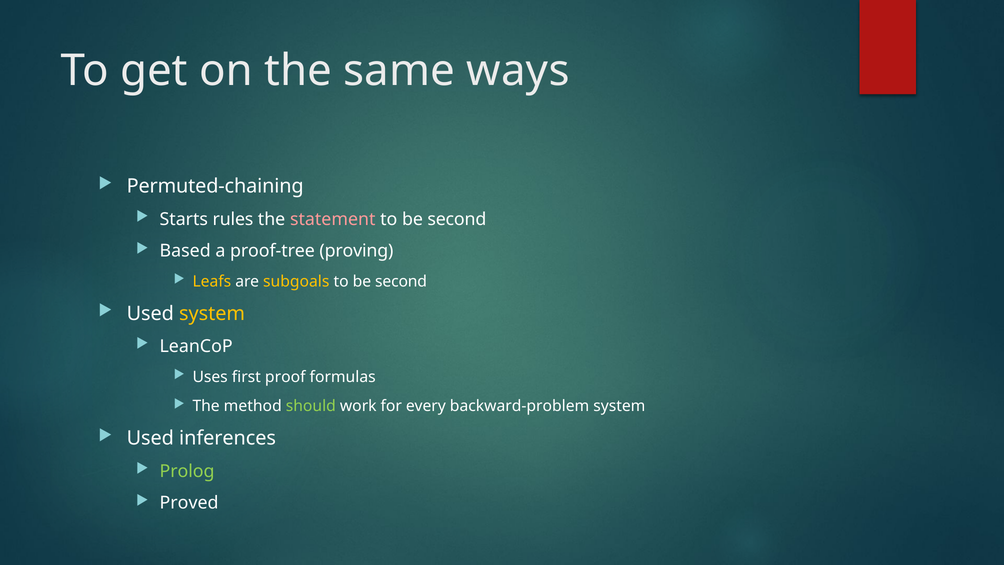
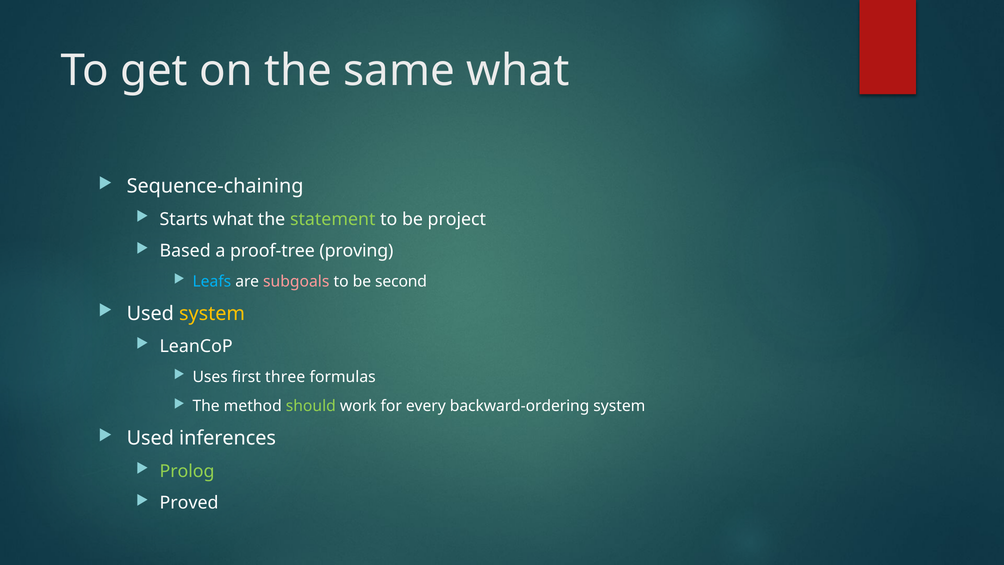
same ways: ways -> what (518, 70)
Permuted-chaining: Permuted-chaining -> Sequence-chaining (215, 186)
Starts rules: rules -> what (233, 219)
statement colour: pink -> light green (333, 219)
second: second -> project (457, 219)
Leafs colour: yellow -> light blue (212, 281)
subgoals colour: yellow -> pink (296, 281)
proof: proof -> three (285, 377)
backward-problem: backward-problem -> backward-ordering (520, 406)
